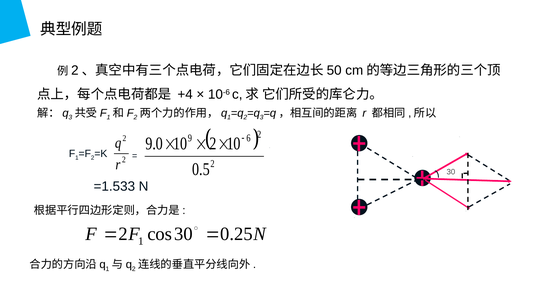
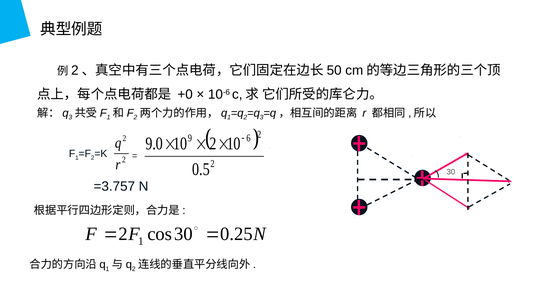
+4: +4 -> +0 (185, 94)
=1.533: =1.533 -> =3.757 (114, 186)
